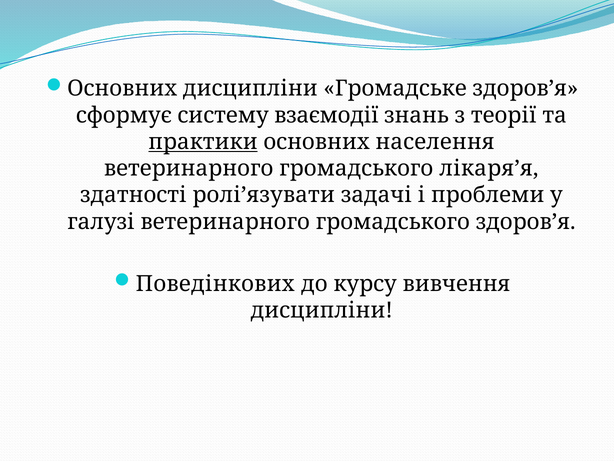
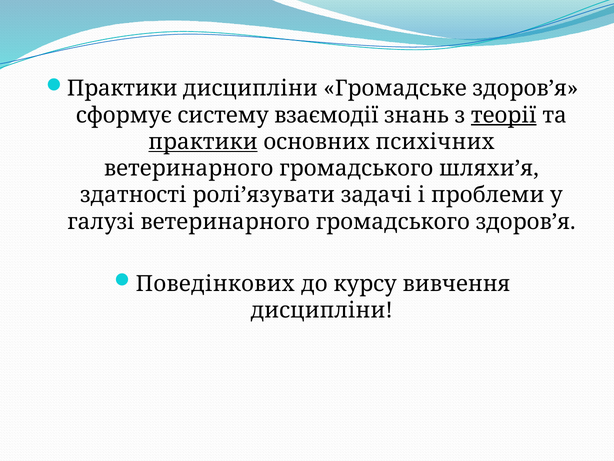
Основних: Основних -> Практики (122, 89)
теорії underline: none -> present (504, 115)
населення: населення -> психічних (435, 142)
лікаря’я: лікаря’я -> шляхи’я (489, 168)
